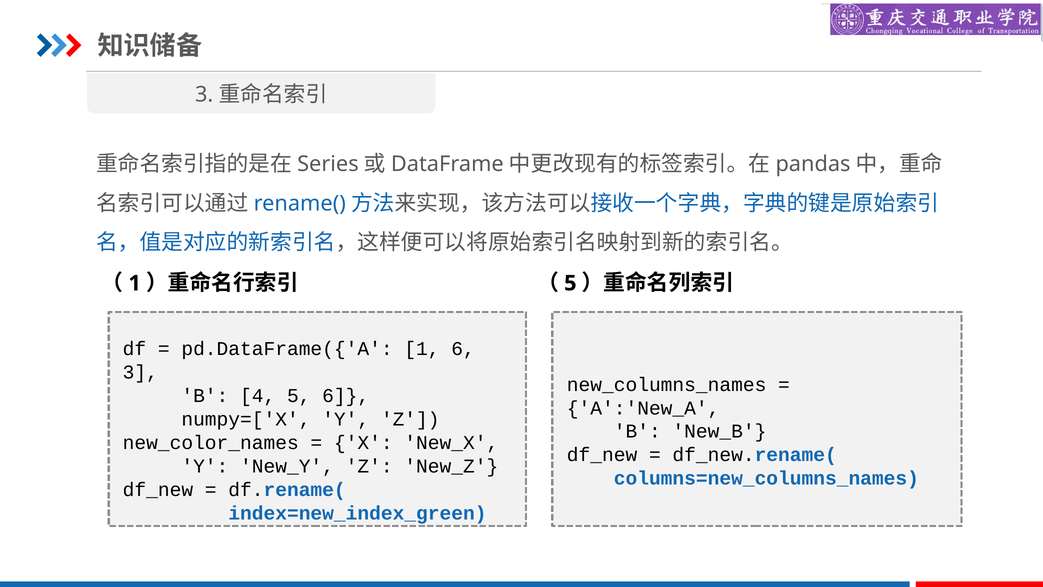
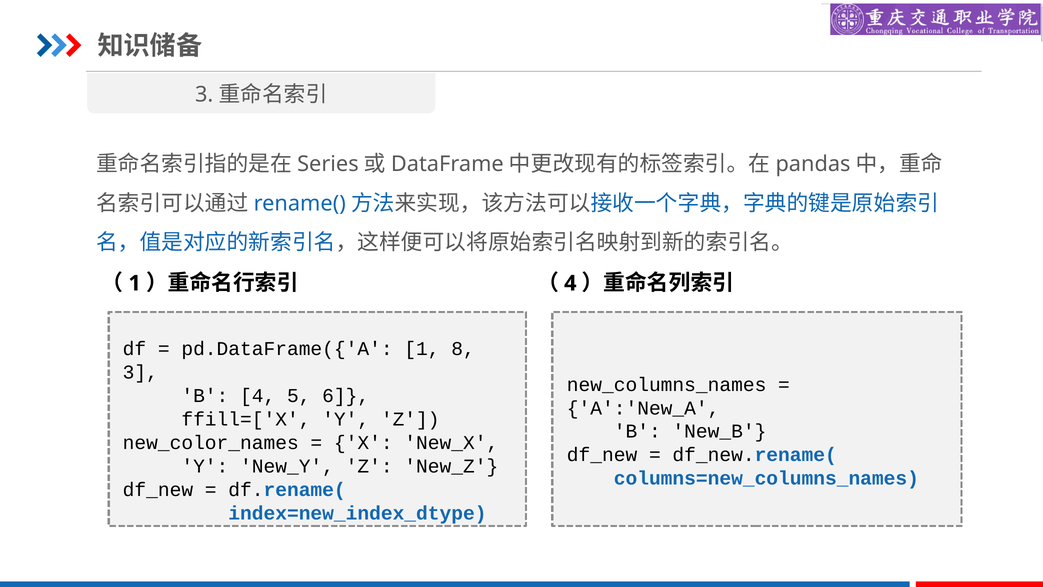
5: 5 -> 4 (570, 283)
1 6: 6 -> 8 (463, 349)
numpy=['X: numpy=['X -> ffill=['X (246, 419)
index=new_index_green: index=new_index_green -> index=new_index_dtype (357, 513)
